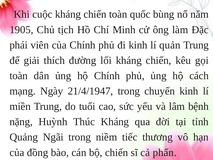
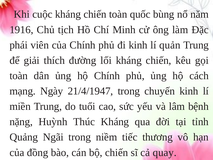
1905: 1905 -> 1916 (21, 30)
phấn: phấn -> quay (165, 152)
